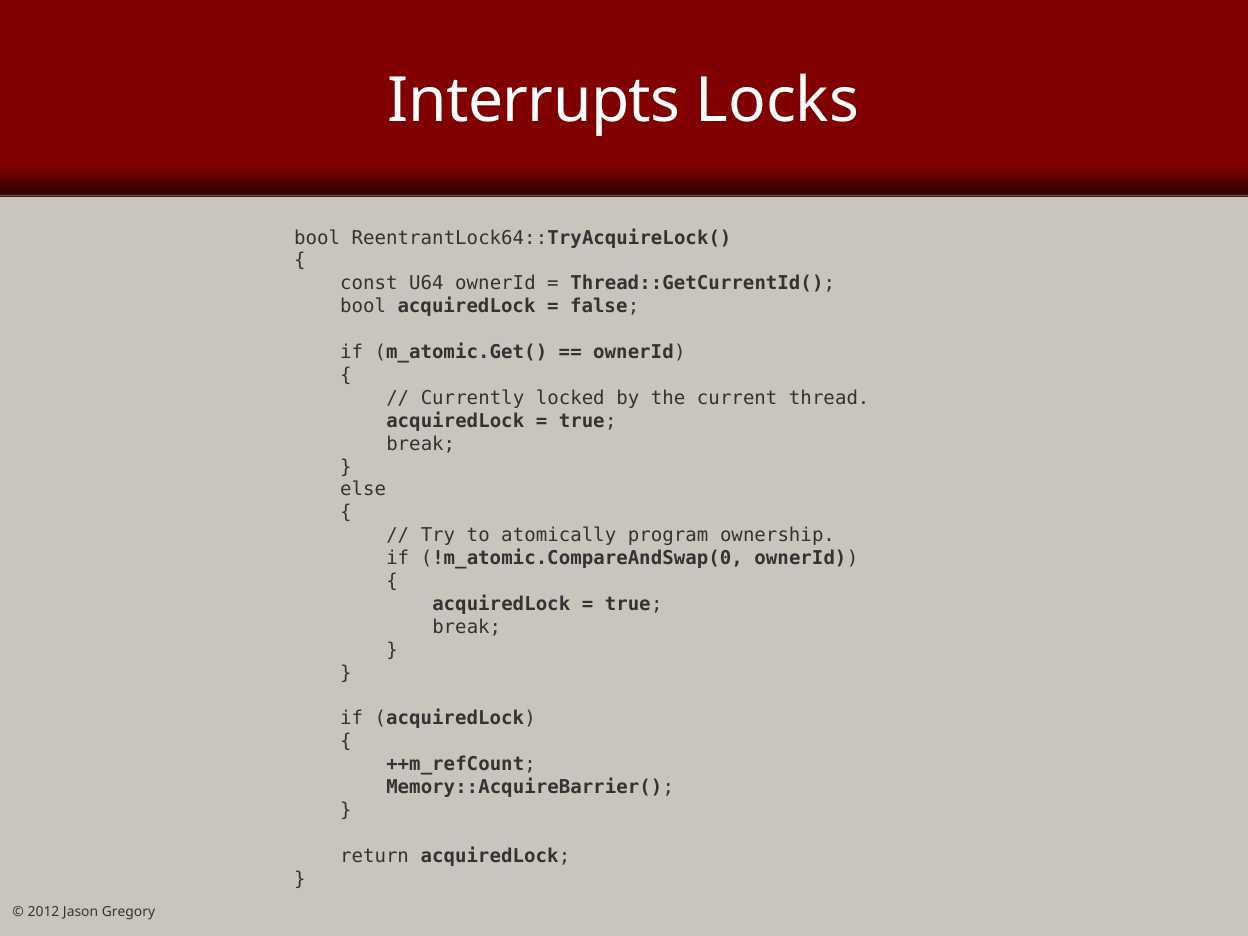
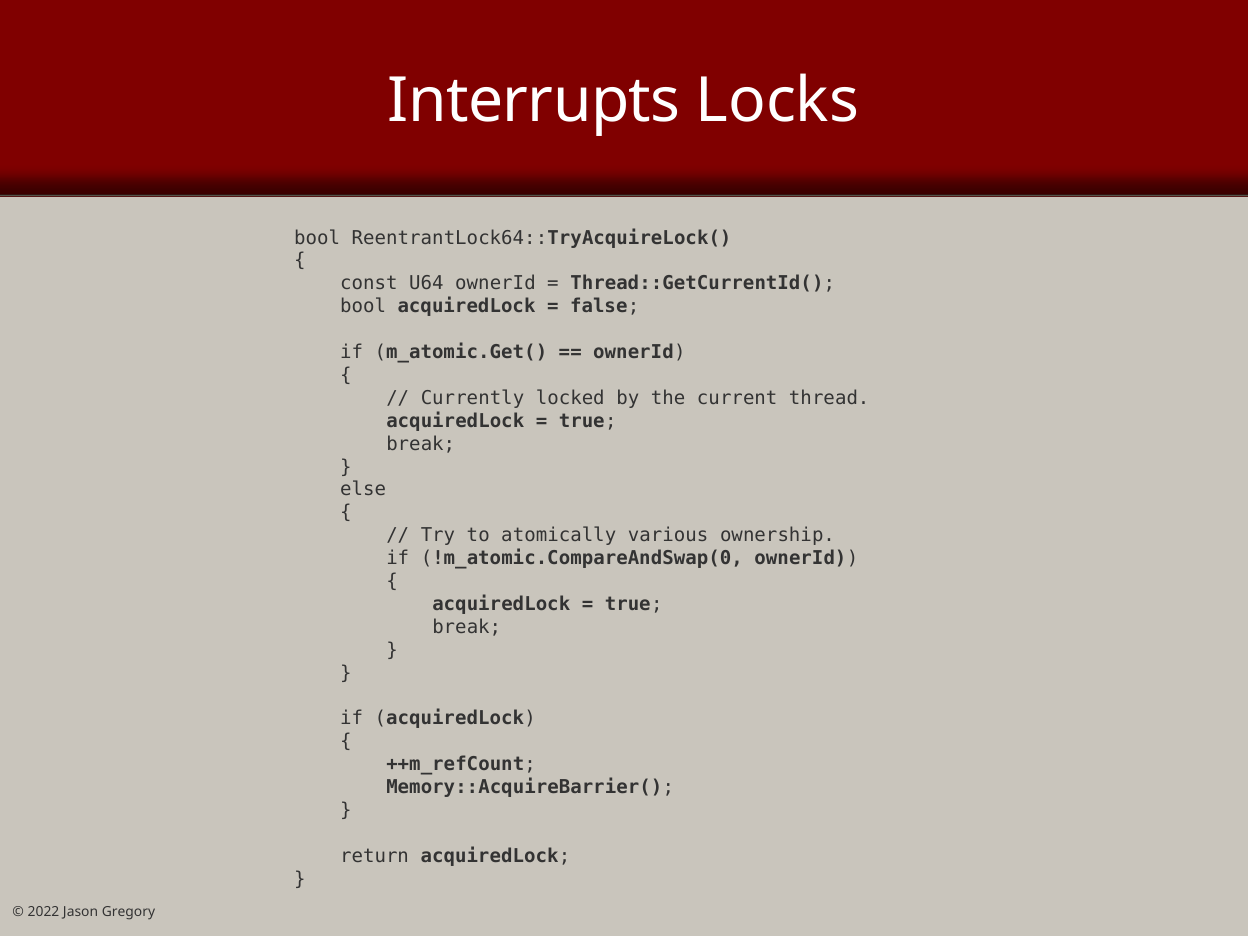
program: program -> various (668, 535)
2012: 2012 -> 2022 (44, 912)
